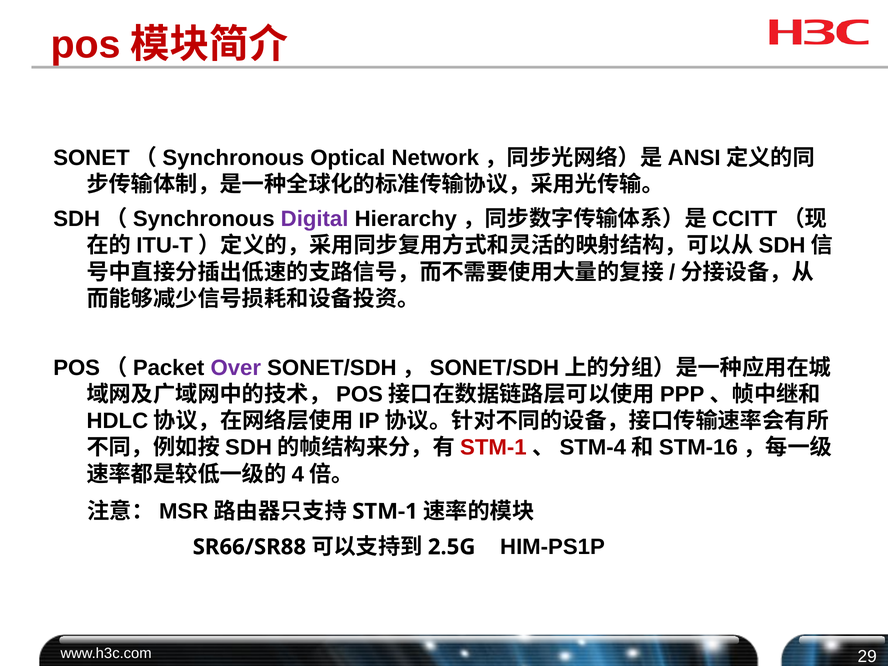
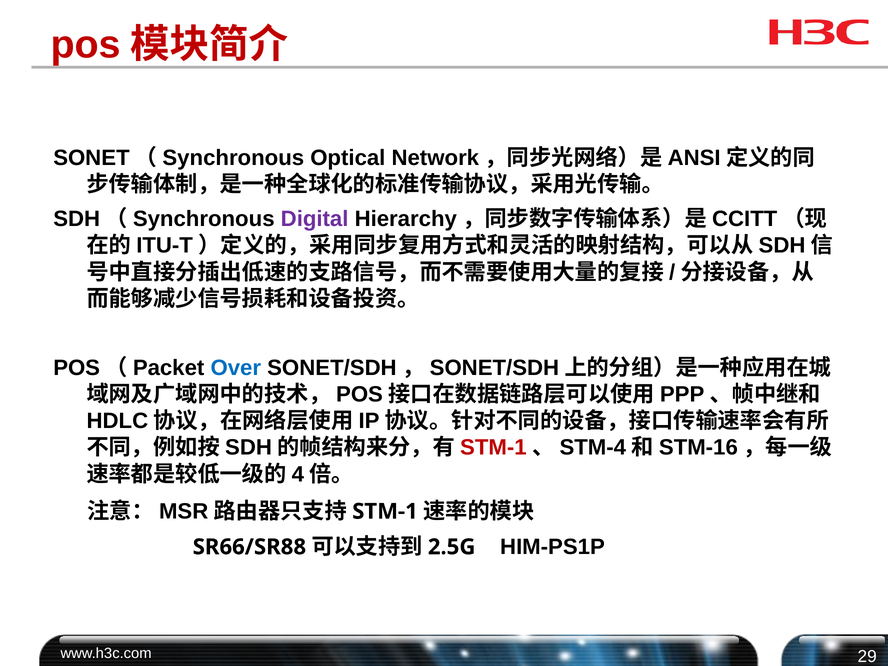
Over colour: purple -> blue (236, 368)
